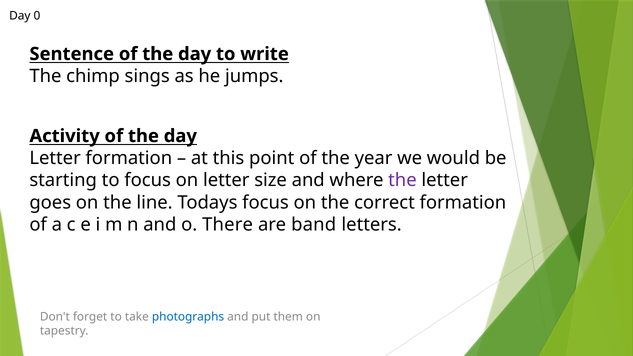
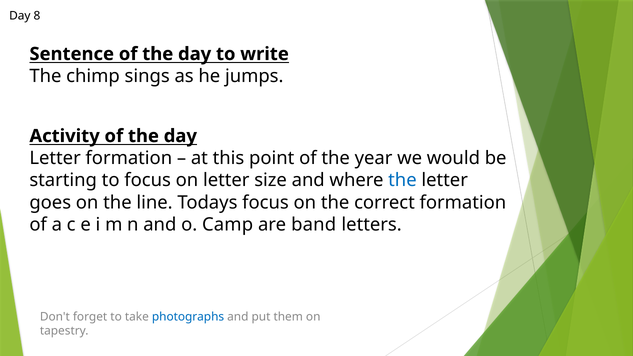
0: 0 -> 8 (37, 16)
the colour: purple -> blue (402, 180)
There: There -> Camp (228, 225)
